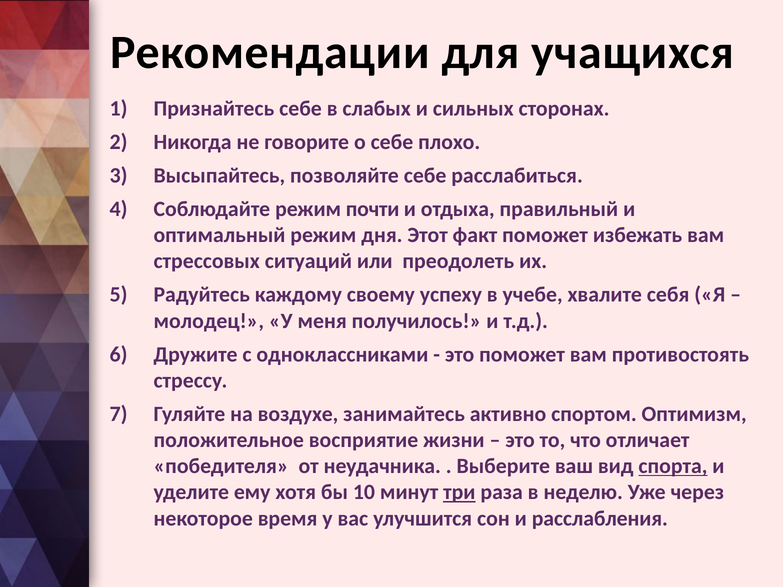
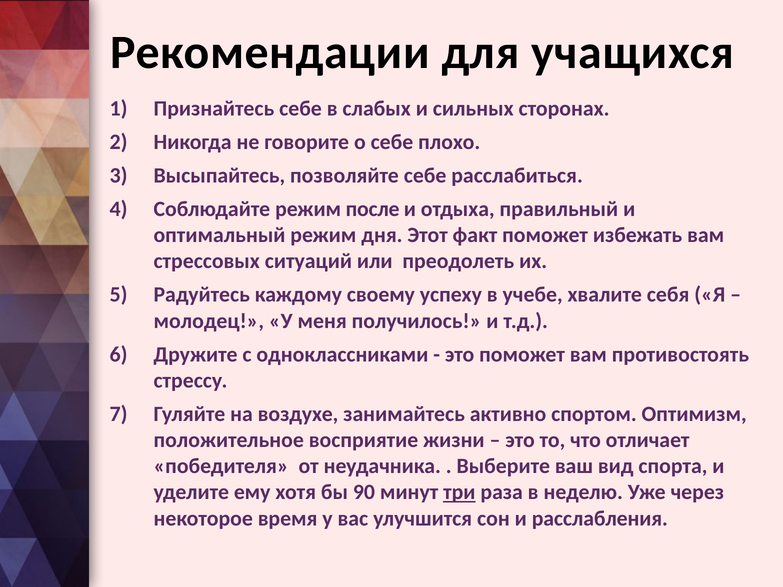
почти: почти -> после (373, 209)
спорта underline: present -> none (673, 466)
10: 10 -> 90 (364, 492)
